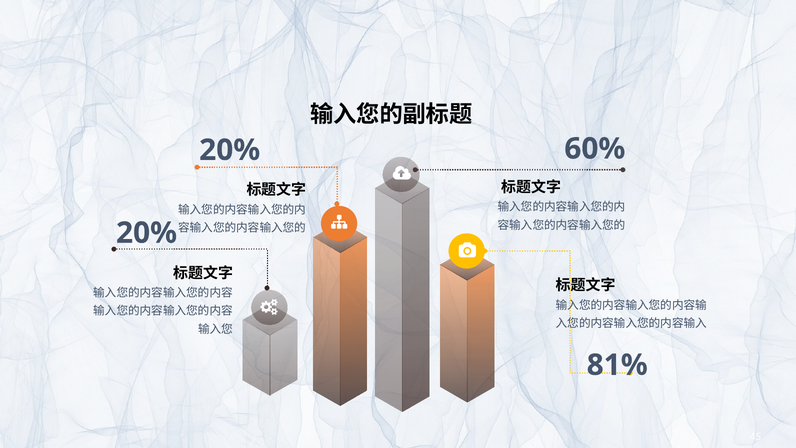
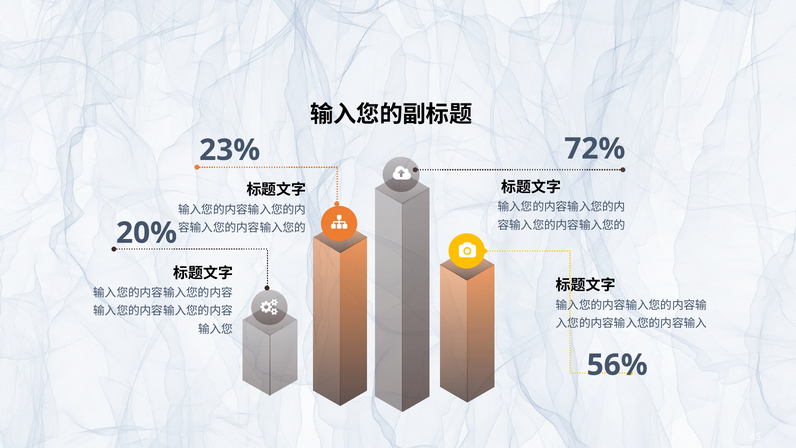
60%: 60% -> 72% (595, 149)
20%: 20% -> 23% (230, 150)
81%: 81% -> 56% (617, 365)
